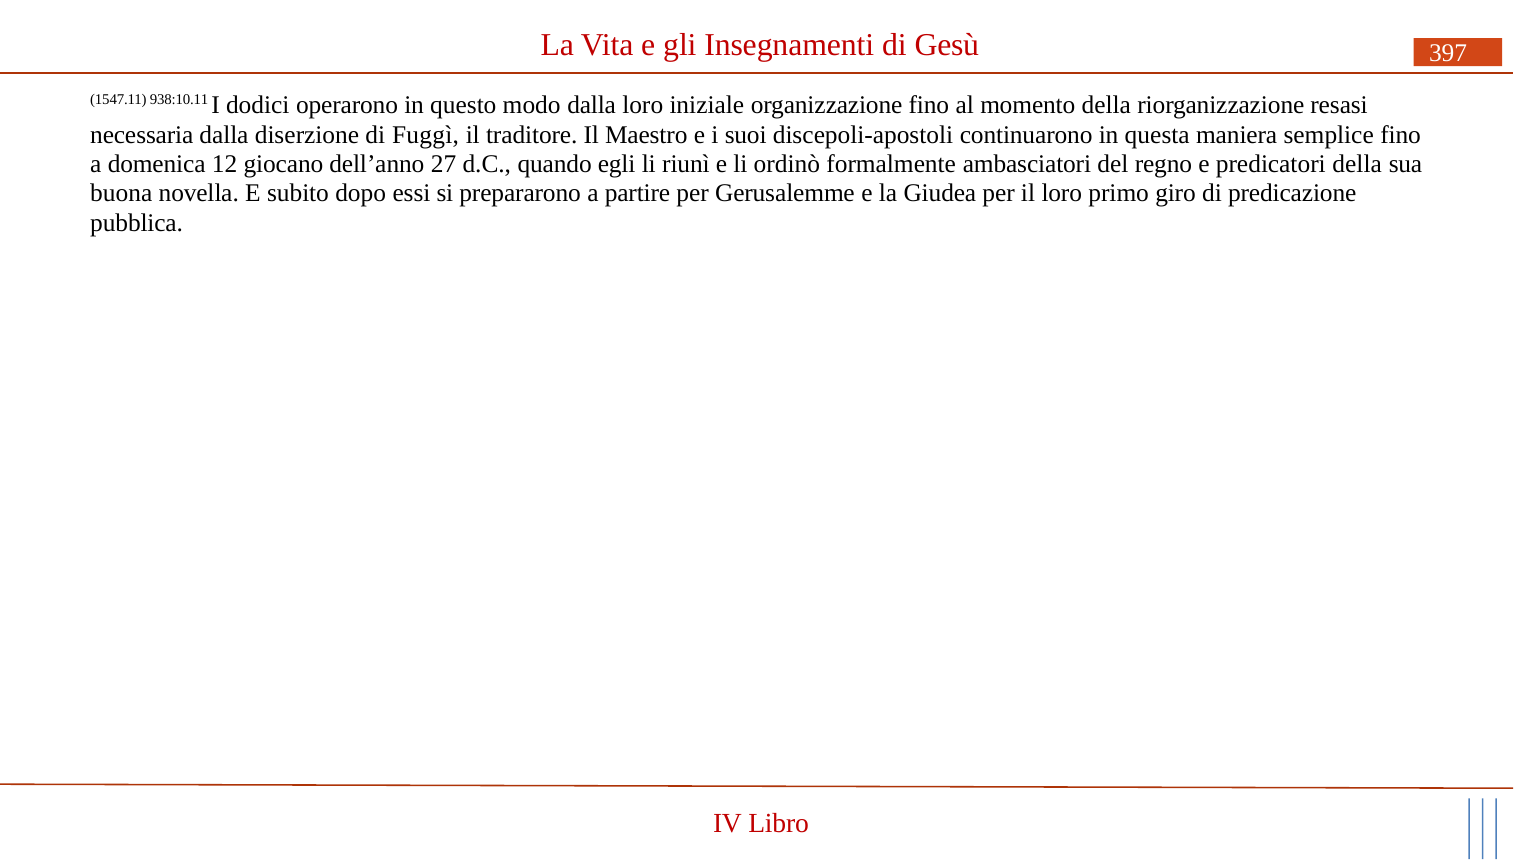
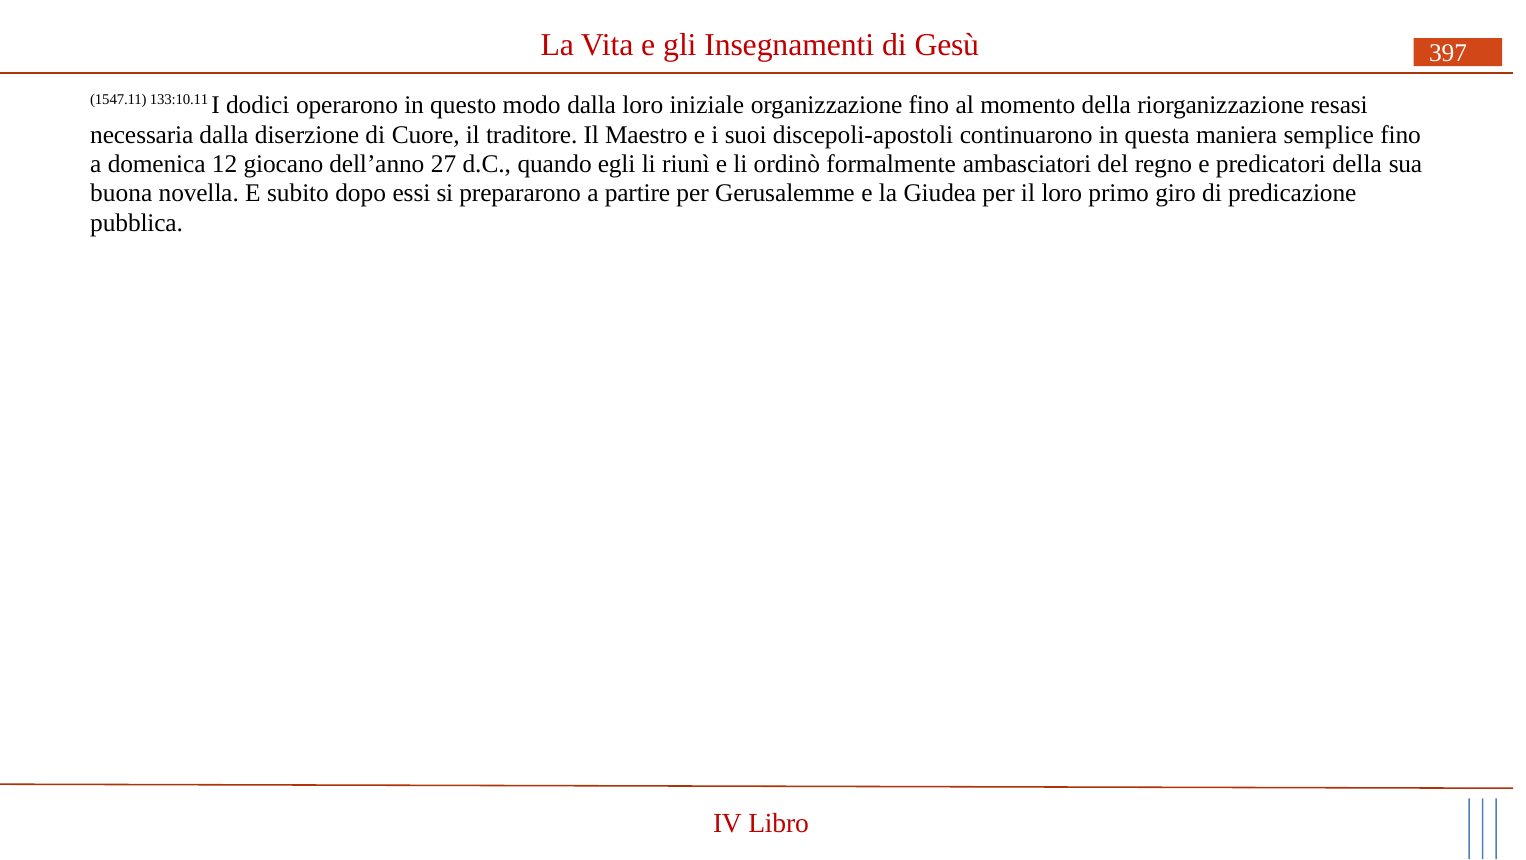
938:10.11: 938:10.11 -> 133:10.11 (179, 99)
Fuggì: Fuggì -> Cuore (426, 135)
